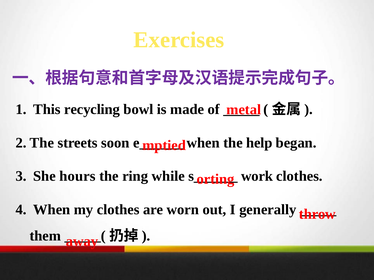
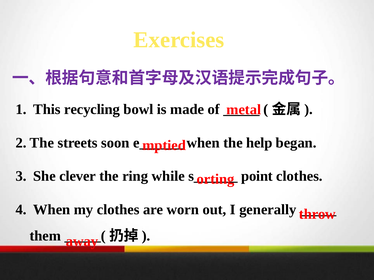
hours: hours -> clever (78, 176)
work: work -> point (257, 176)
